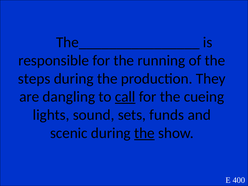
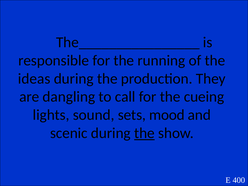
steps: steps -> ideas (34, 79)
call underline: present -> none (125, 97)
funds: funds -> mood (167, 115)
